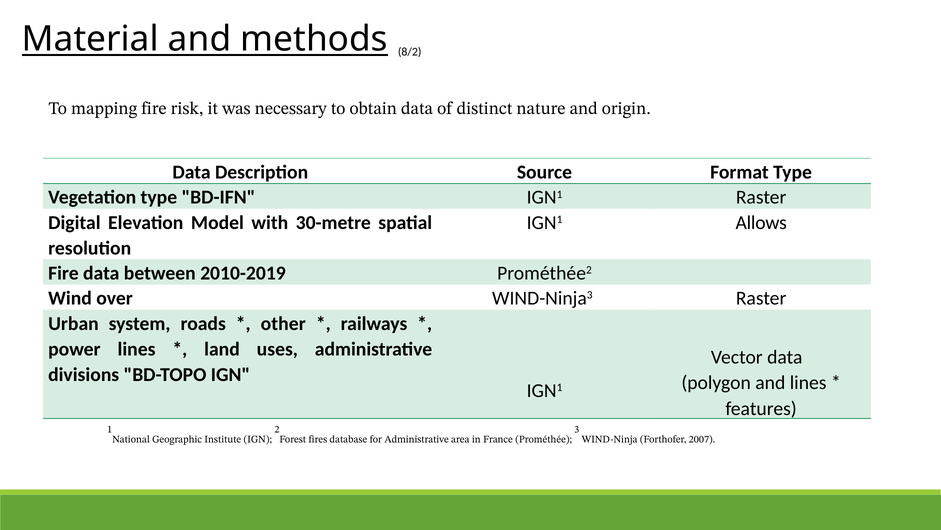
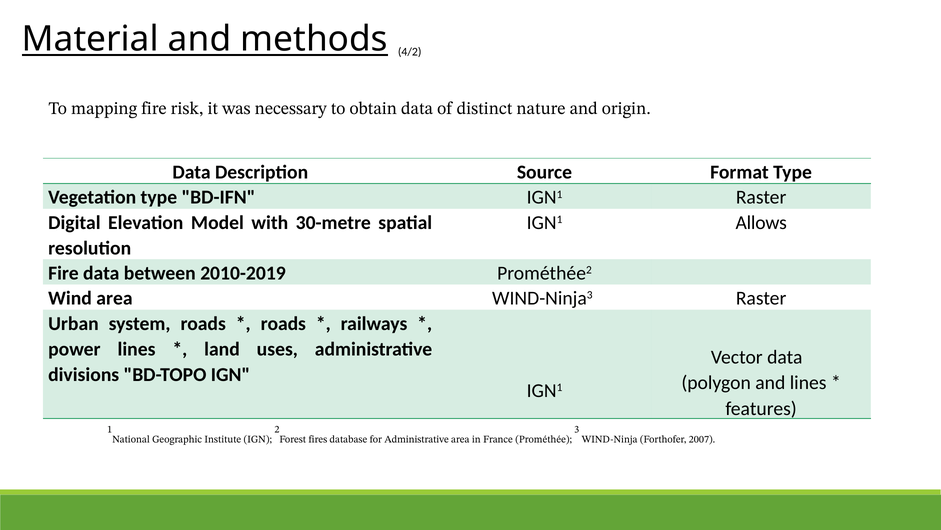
8/2: 8/2 -> 4/2 (410, 52)
Wind over: over -> area (114, 298)
other: other -> roads (283, 323)
